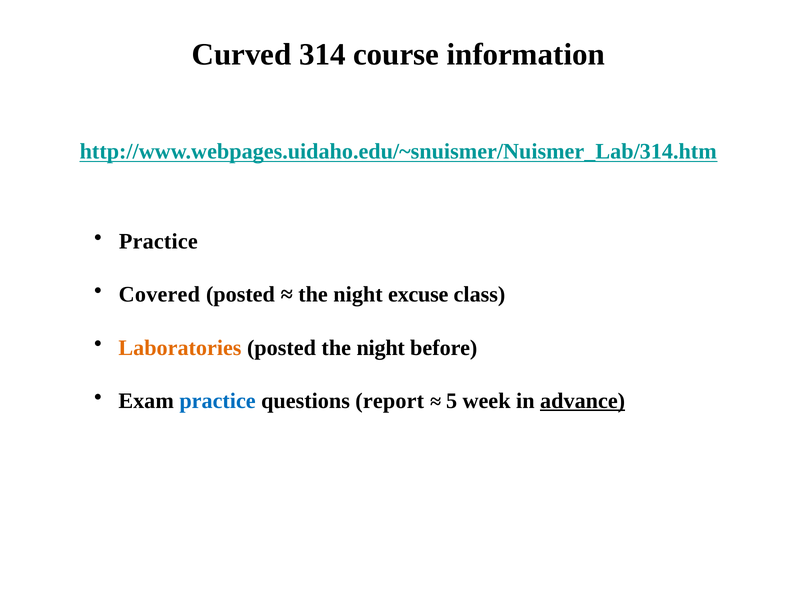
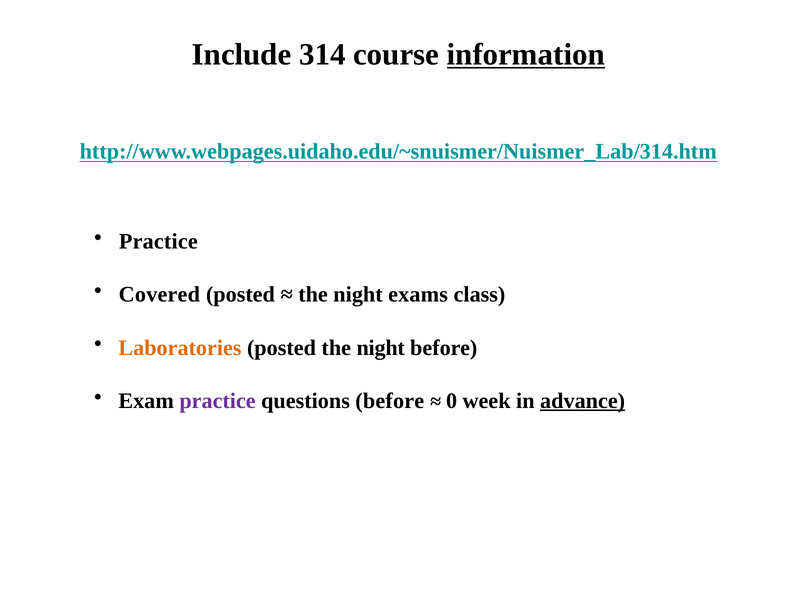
Curved: Curved -> Include (242, 54)
information underline: none -> present (526, 54)
excuse: excuse -> exams (418, 294)
practice colour: blue -> purple (218, 401)
questions report: report -> before (390, 401)
5: 5 -> 0 (452, 401)
